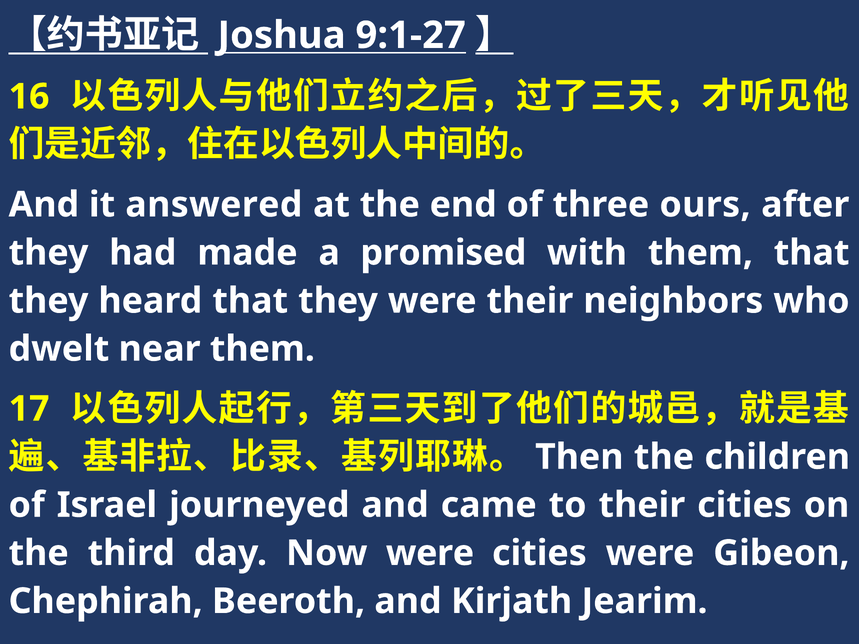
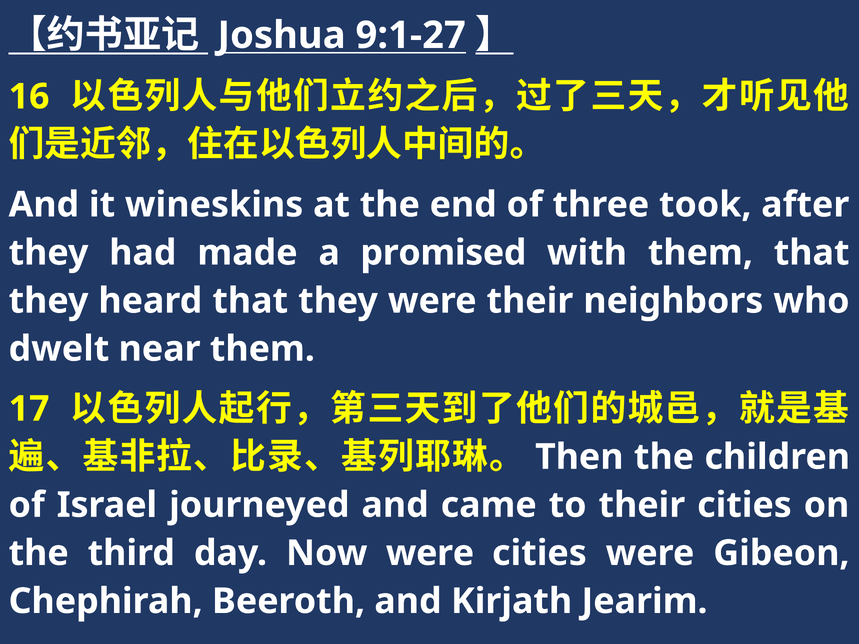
answered: answered -> wineskins (214, 205)
ours: ours -> took (705, 205)
